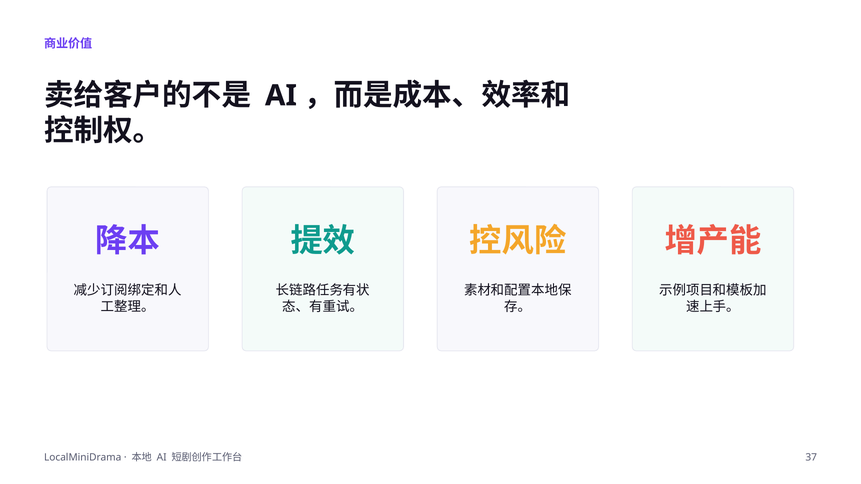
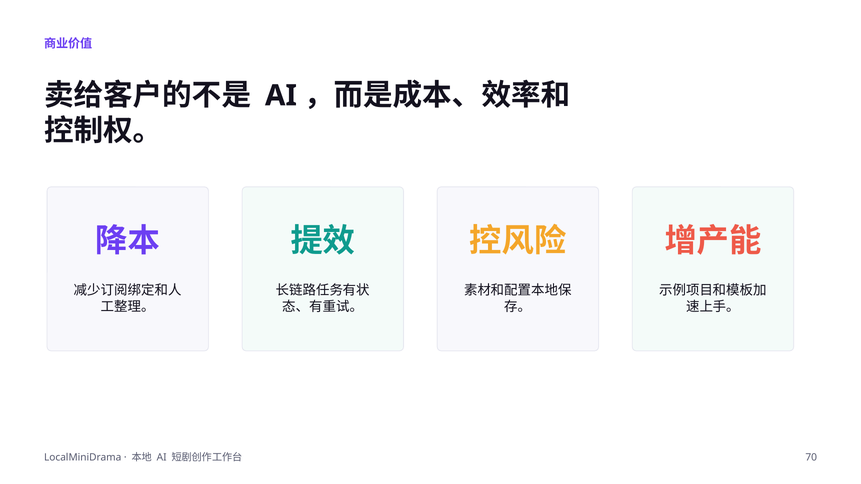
37: 37 -> 70 (811, 458)
